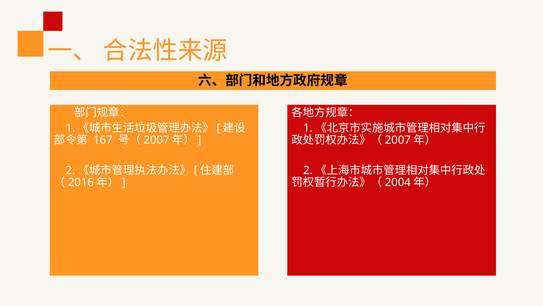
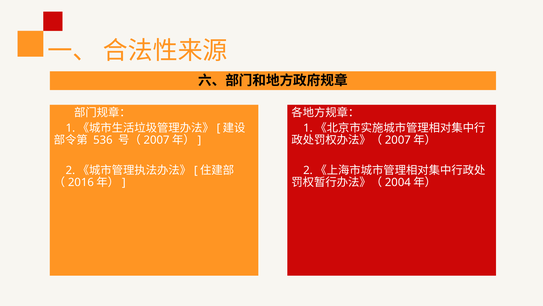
167: 167 -> 536 (103, 140)
